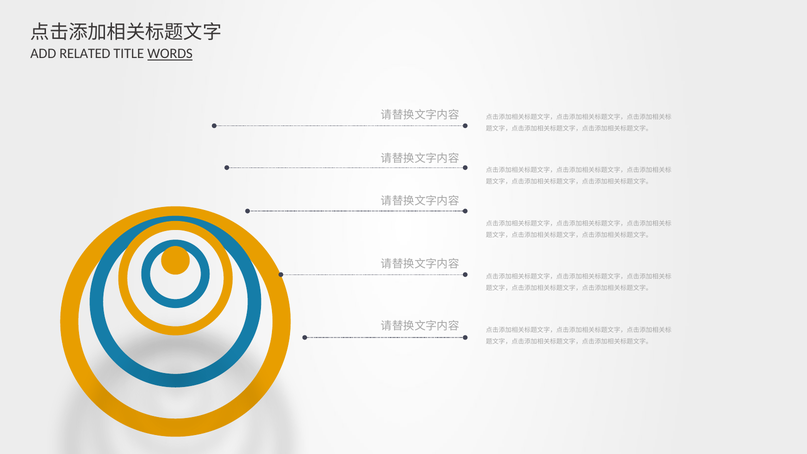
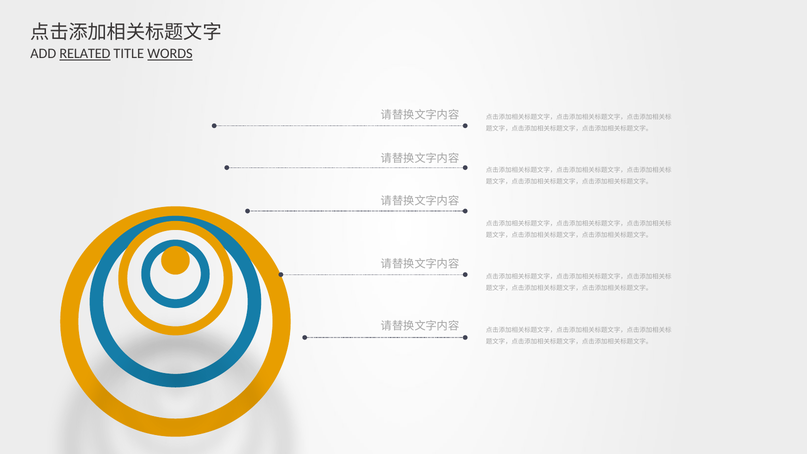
RELATED underline: none -> present (85, 54)
